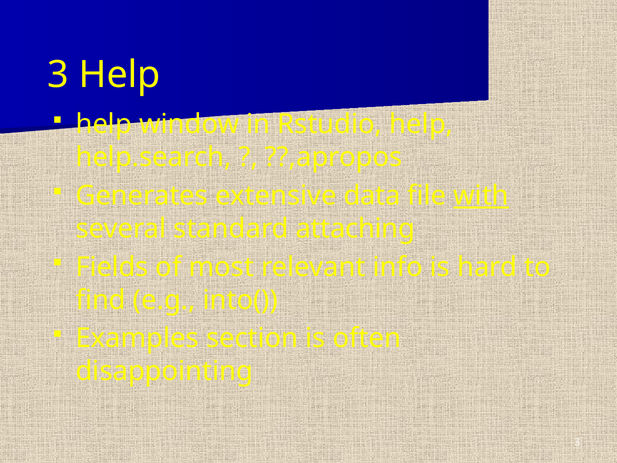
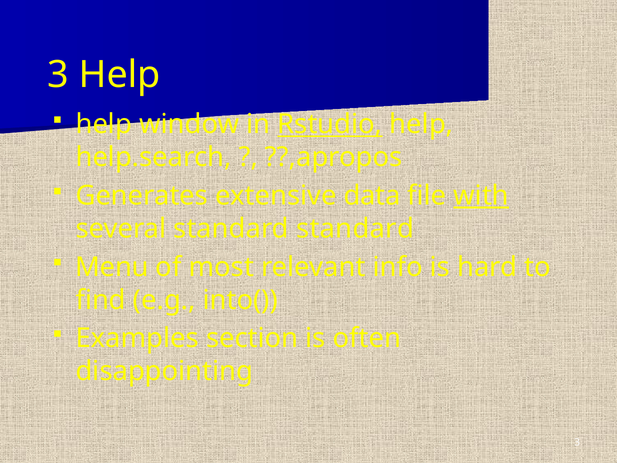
Rstudio underline: none -> present (330, 124)
standard attaching: attaching -> standard (355, 229)
Fields: Fields -> Menu (112, 267)
